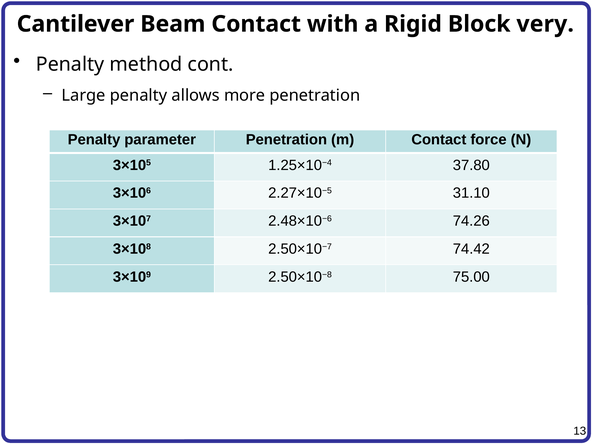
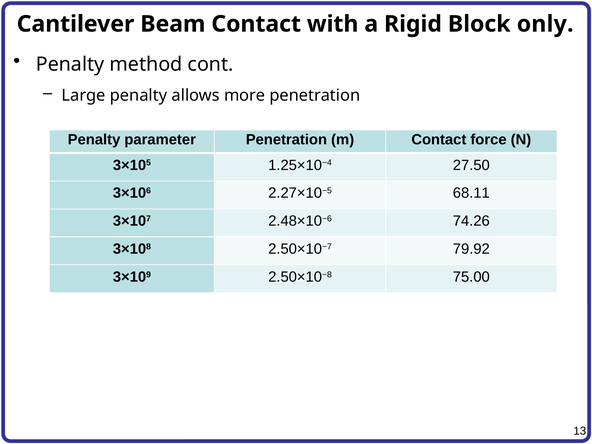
very: very -> only (545, 24)
37.80: 37.80 -> 27.50 (471, 165)
31.10: 31.10 -> 68.11 (471, 193)
74.42: 74.42 -> 79.92 (471, 249)
